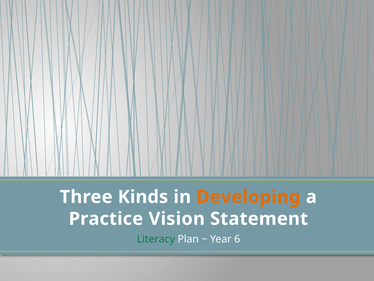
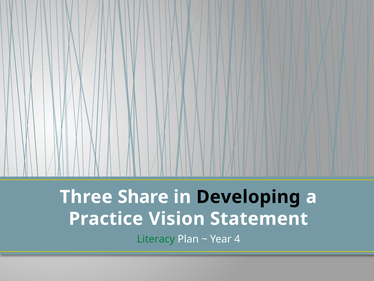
Kinds: Kinds -> Share (143, 197)
Developing colour: orange -> black (248, 197)
6: 6 -> 4 (237, 239)
